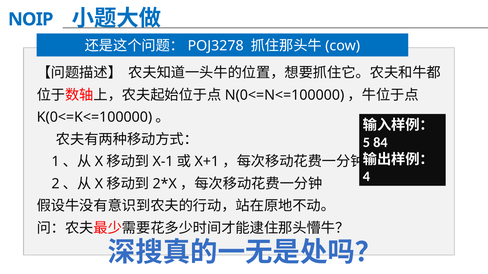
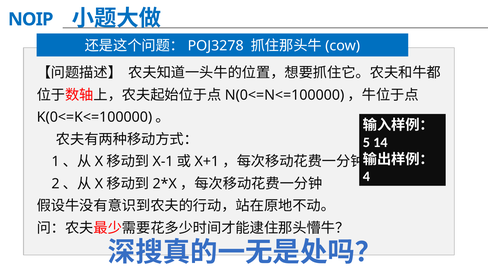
84: 84 -> 14 (380, 143)
